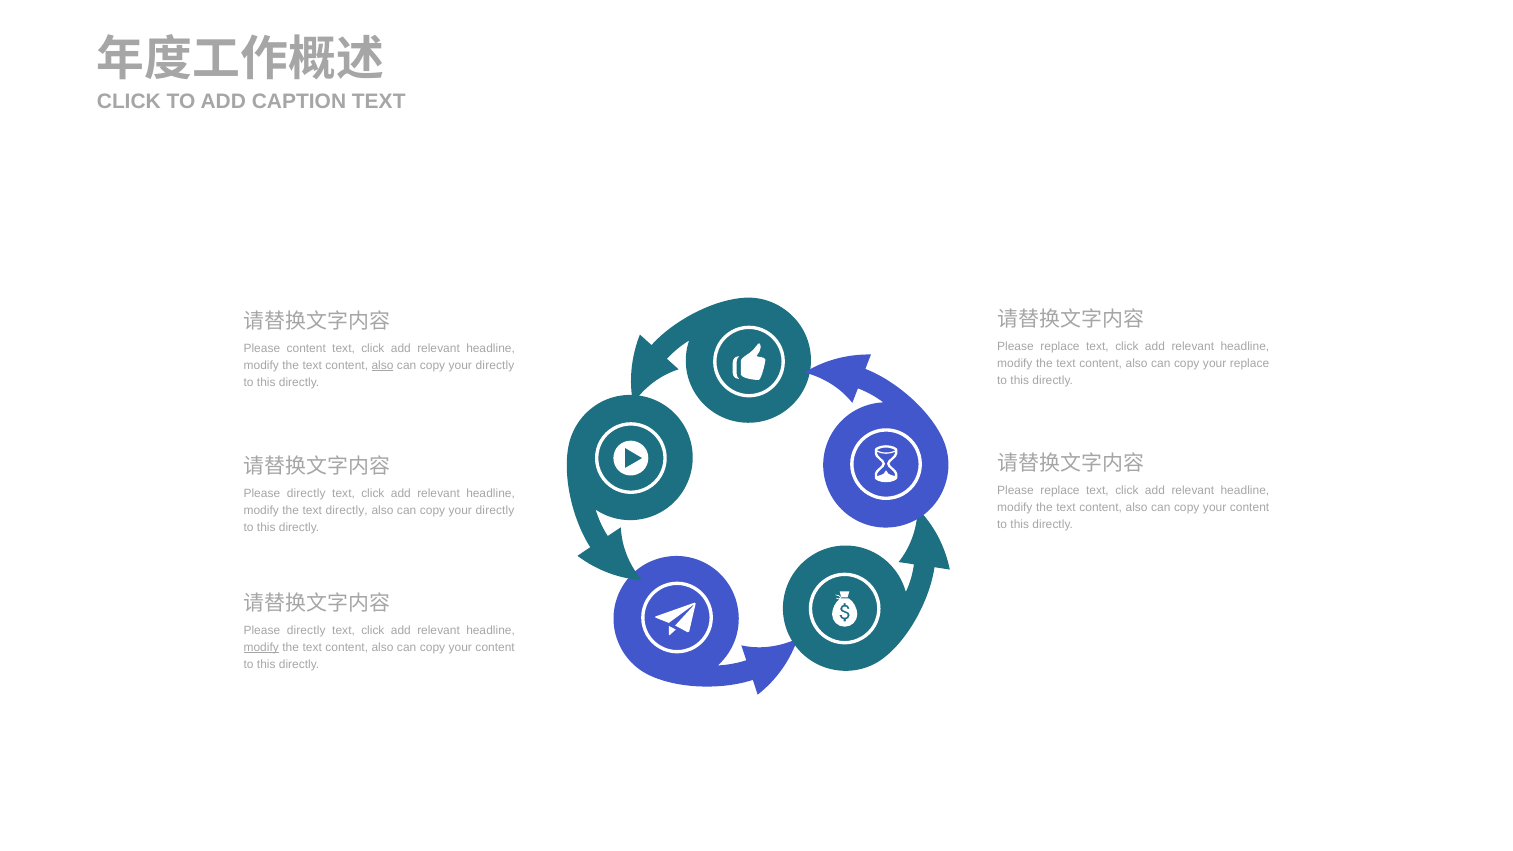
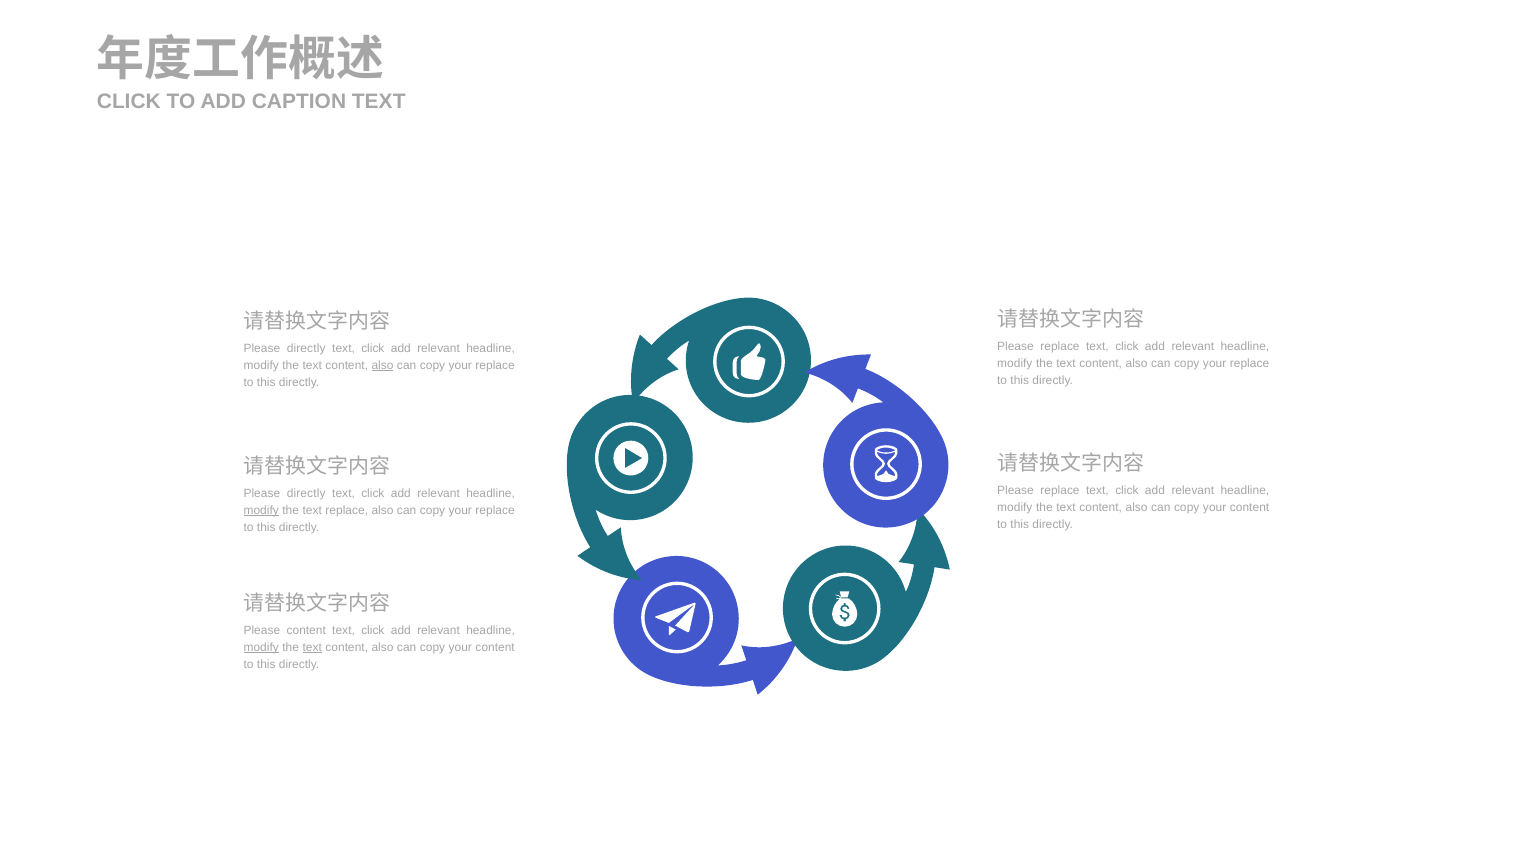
content: content -> directly (306, 348)
directly: directly -> replace (495, 366)
modify underline: none -> present (261, 510)
text directly: directly -> replace (347, 510)
directly: directly -> replace (495, 510)
directly: directly -> content (306, 630)
text underline: none -> present (312, 648)
